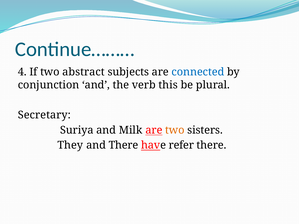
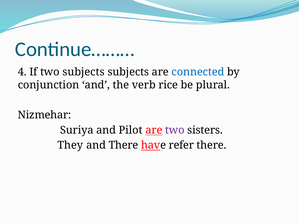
two abstract: abstract -> subjects (84, 72)
this: this -> rice (168, 85)
Secretary: Secretary -> Nizmehar (44, 115)
Milk: Milk -> Pilot (131, 130)
two colour: orange -> purple (175, 130)
